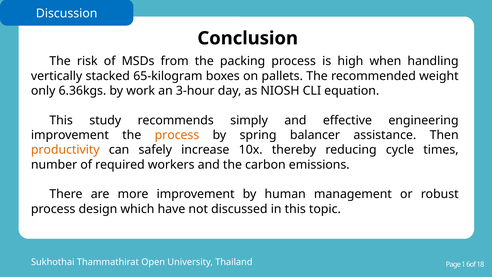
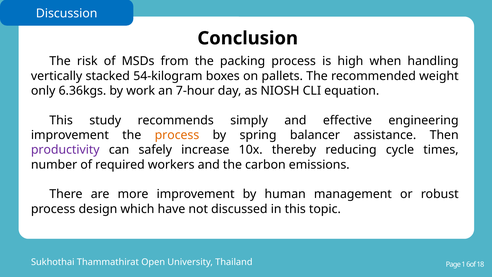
65-kilogram: 65-kilogram -> 54-kilogram (168, 76)
3-hour: 3-hour -> 7-hour (195, 91)
productivity colour: orange -> purple (65, 150)
